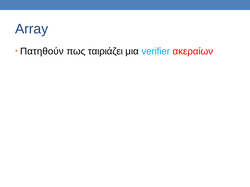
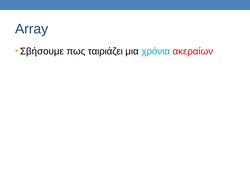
Πατηθούν: Πατηθούν -> Σβήσουμε (42, 52)
verifier: verifier -> χρόνια (156, 52)
